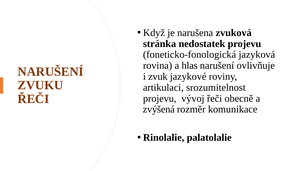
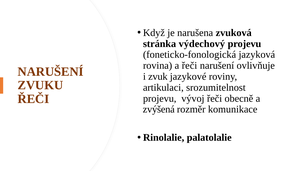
nedostatek: nedostatek -> výdechový (202, 44)
a hlas: hlas -> řeči (189, 65)
